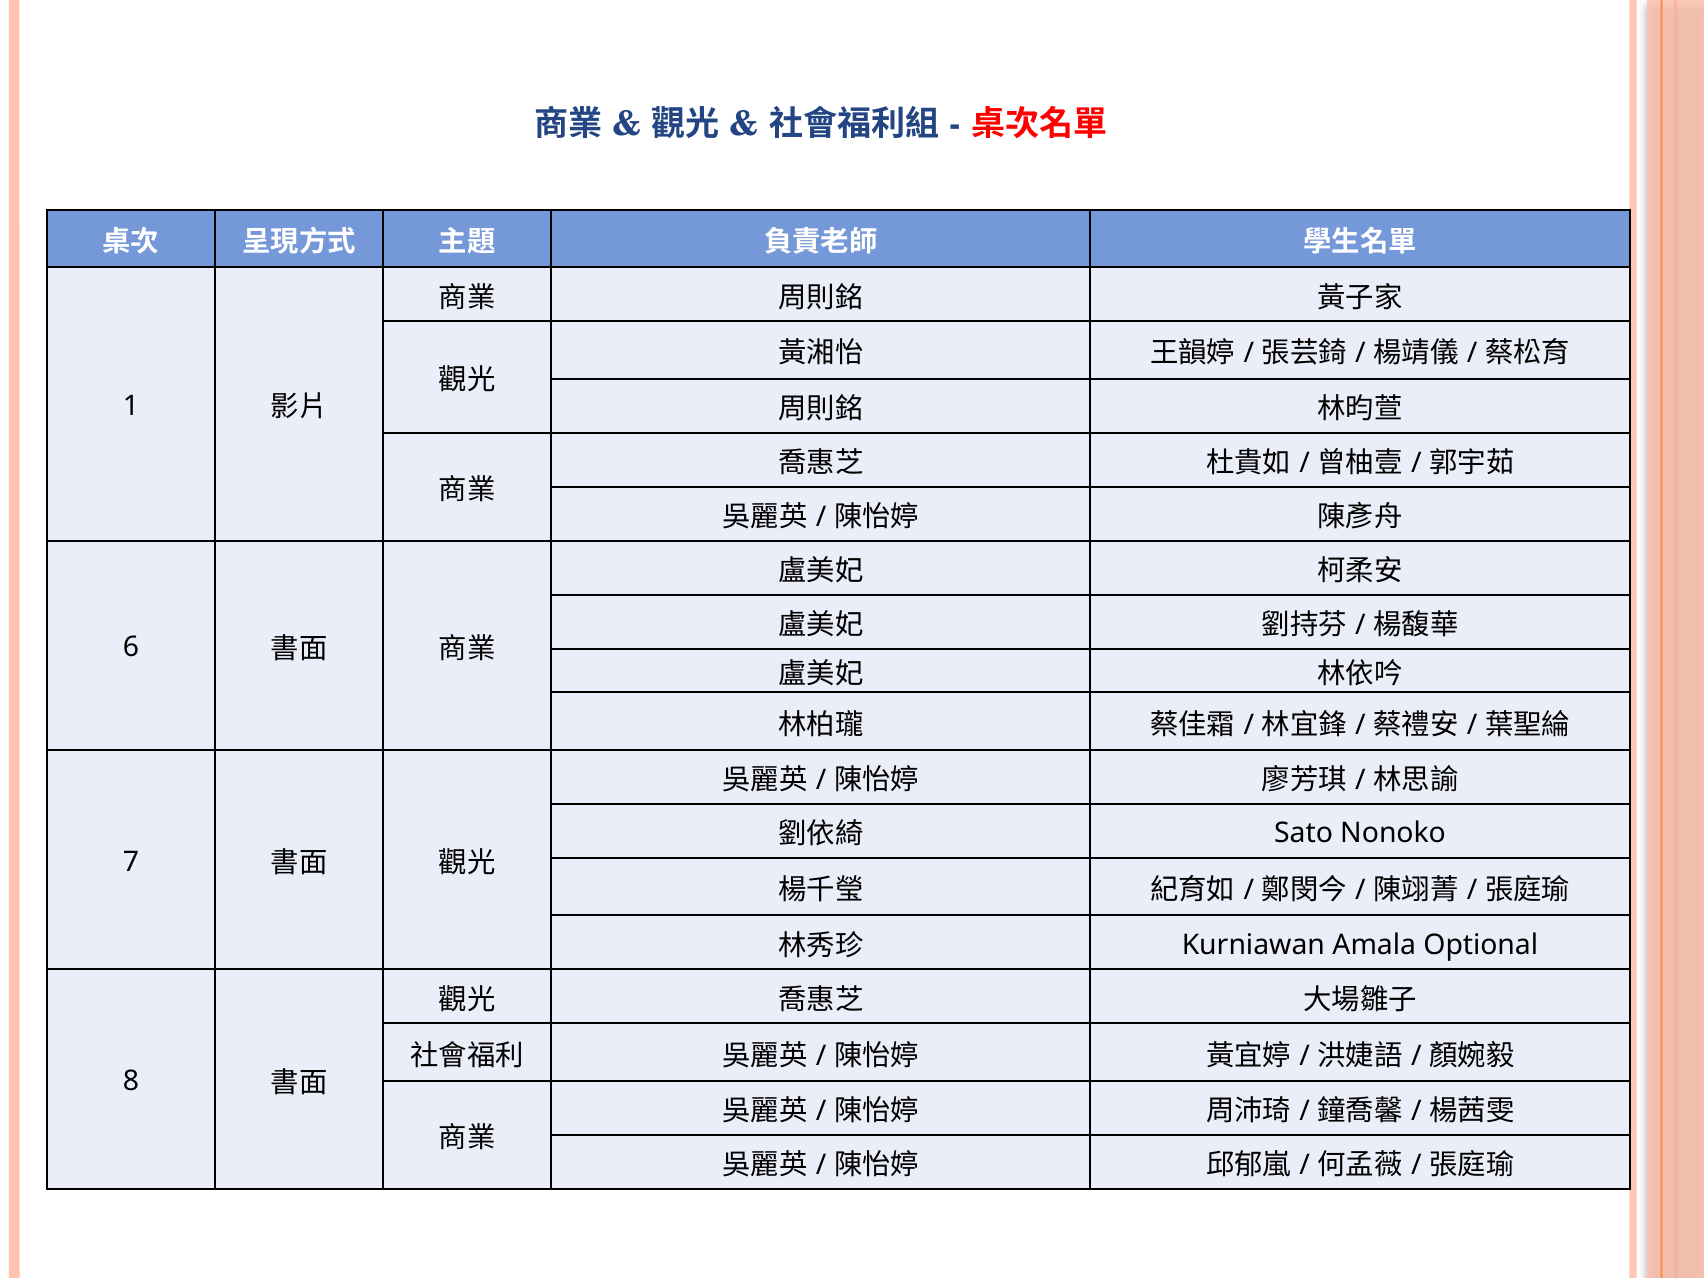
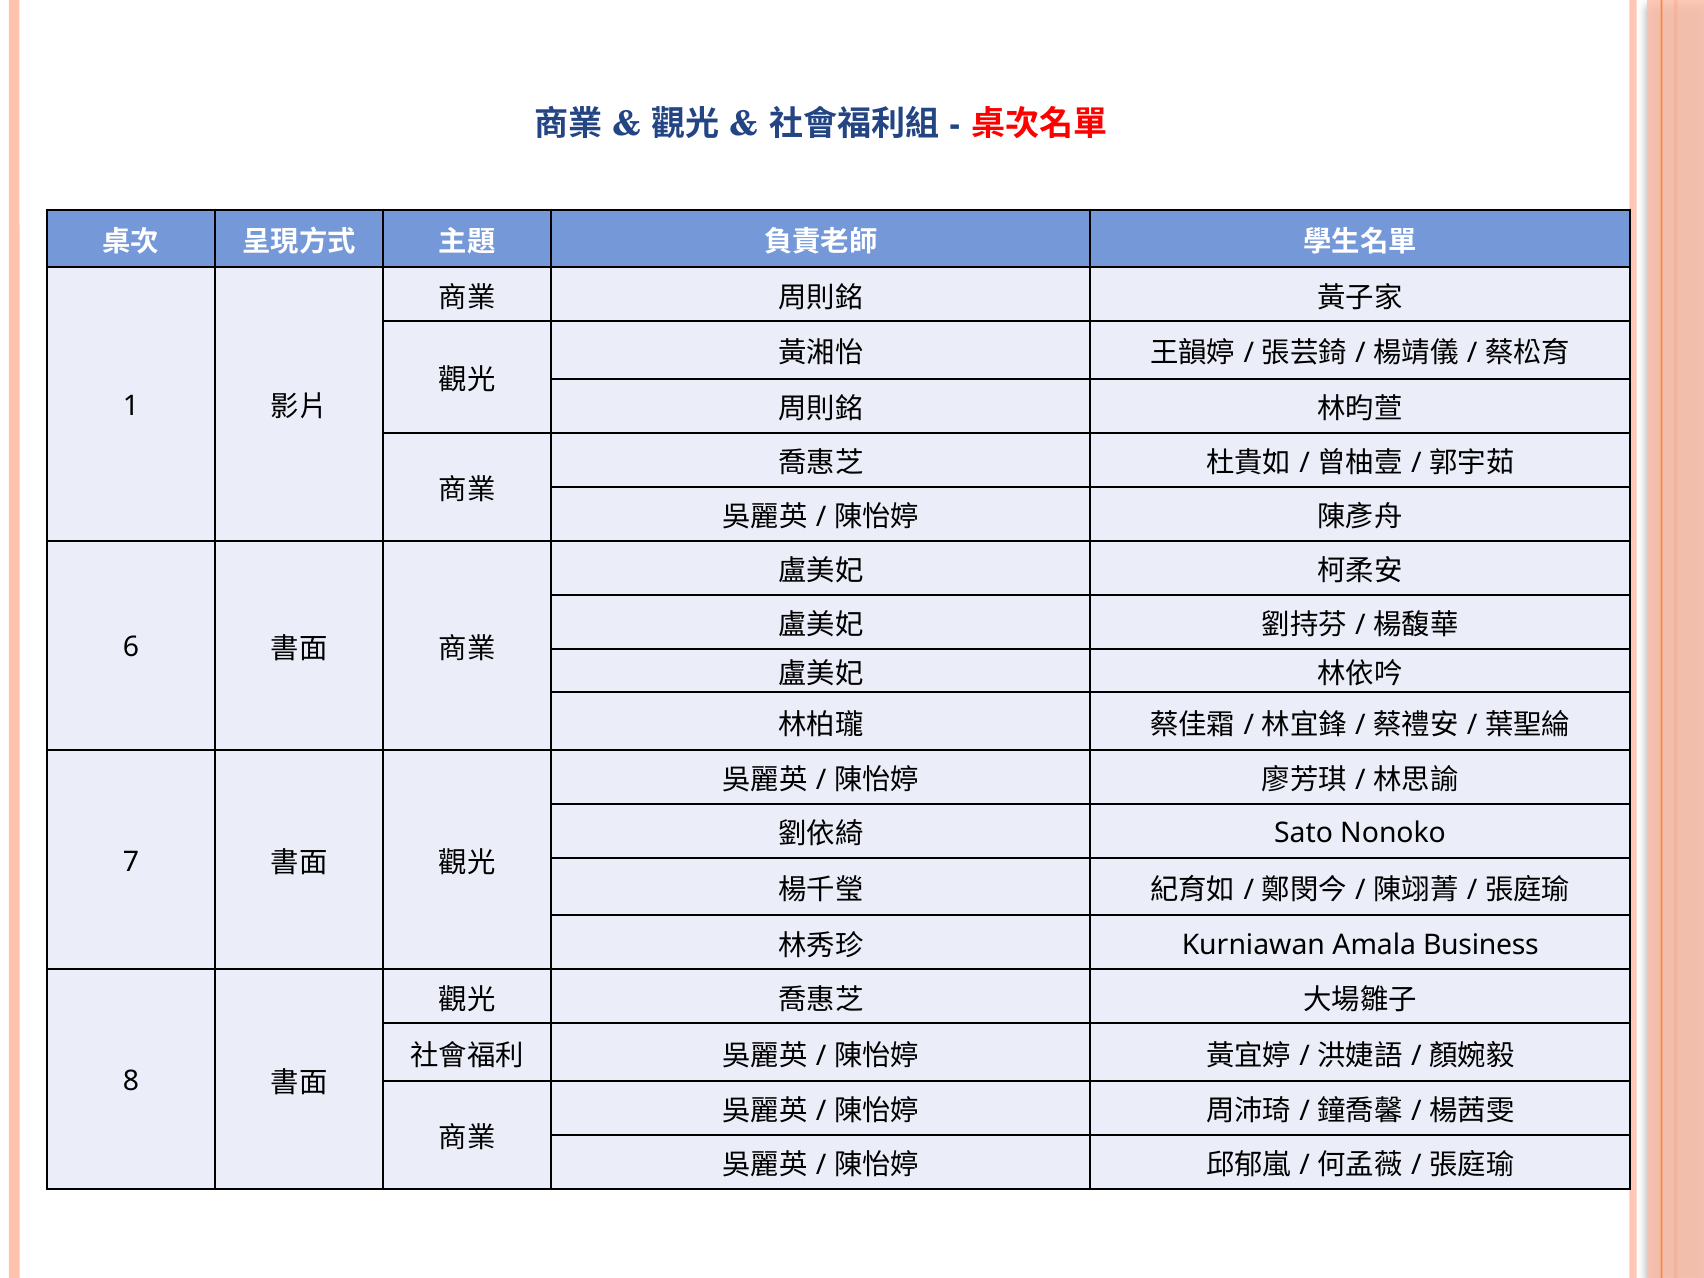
Optional: Optional -> Business (1481, 945)
